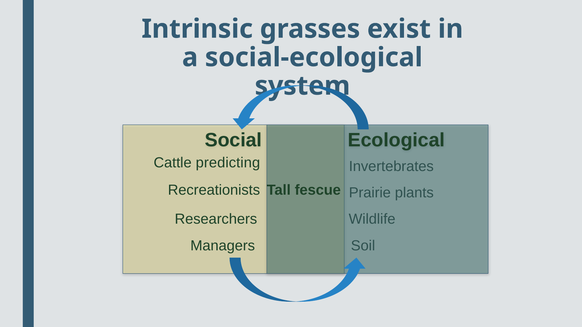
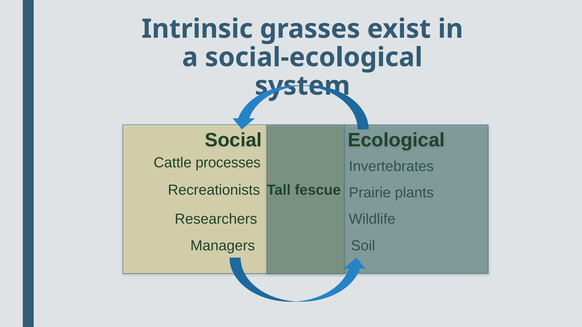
predicting: predicting -> processes (228, 163)
